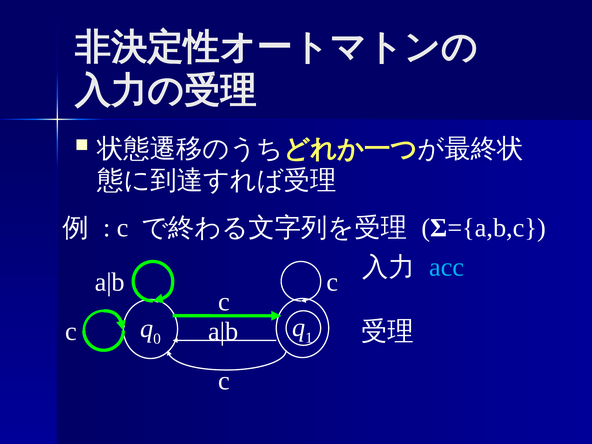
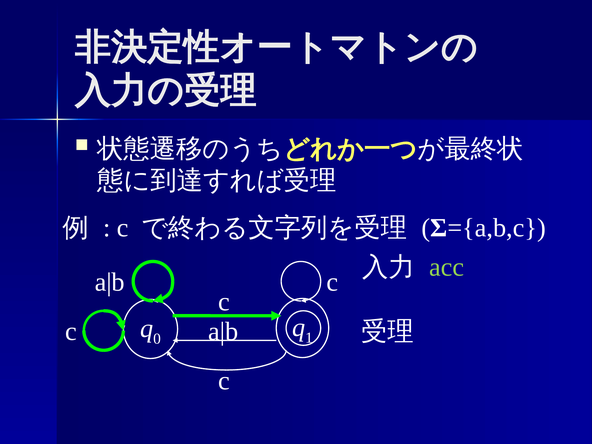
acc colour: light blue -> light green (447, 267)
